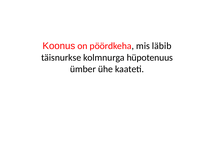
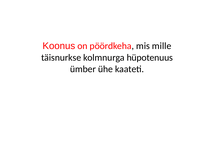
läbib: läbib -> mille (162, 46)
